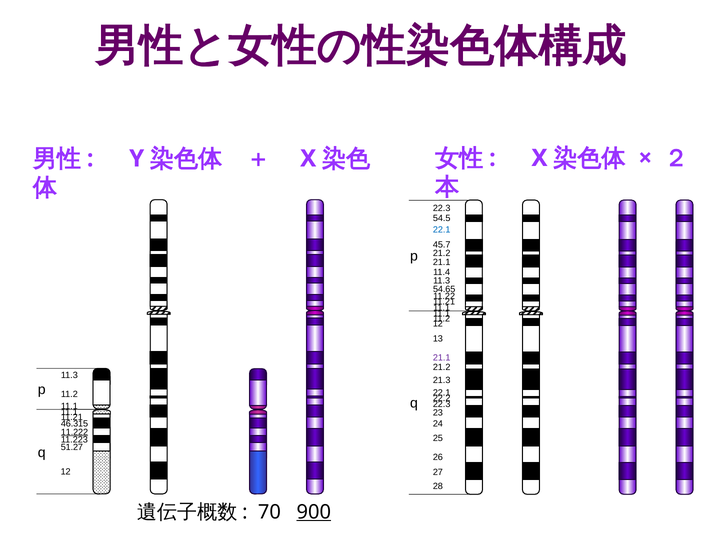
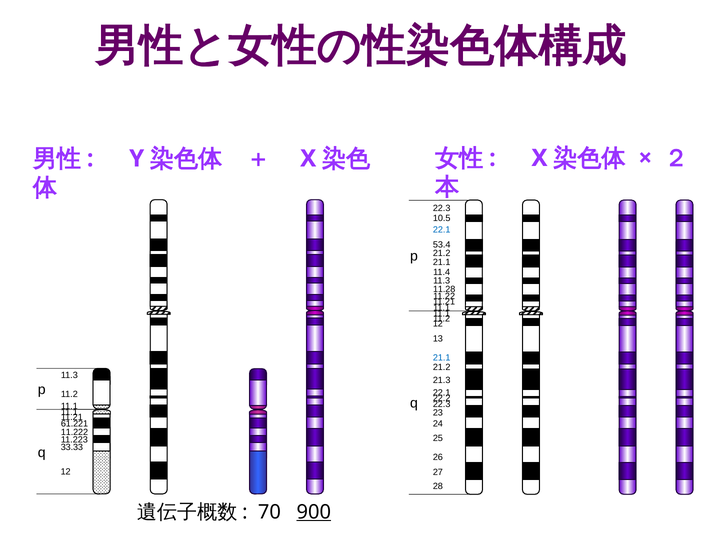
54.5: 54.5 -> 10.5 (442, 219)
45.7: 45.7 -> 53.4 (442, 245)
54.65: 54.65 -> 11.28 (444, 290)
21.1 colour: purple -> blue (442, 358)
46.315: 46.315 -> 61.221 (74, 424)
11.222 underline: present -> none (74, 432)
51.27: 51.27 -> 33.33 (72, 448)
